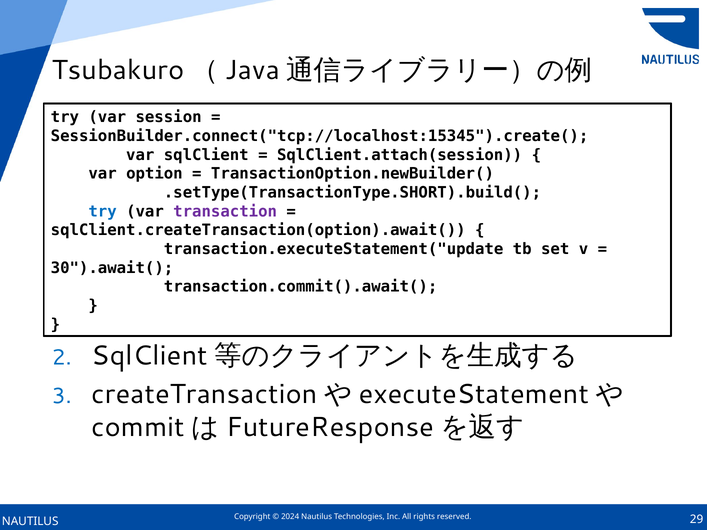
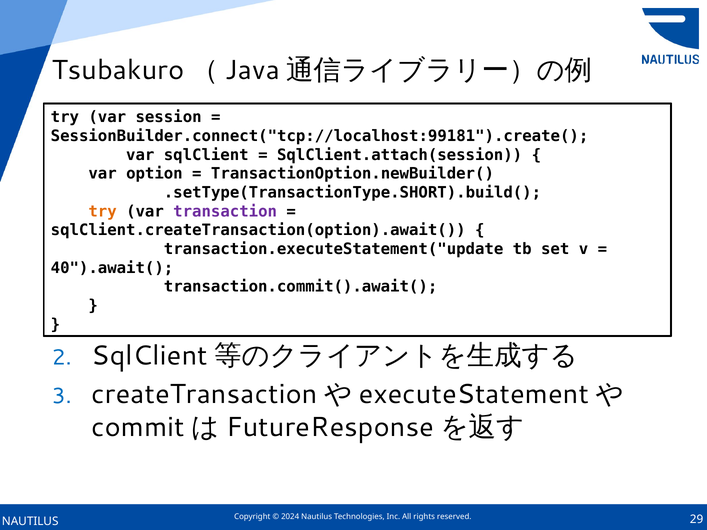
SessionBuilder.connect("tcp://localhost:15345").create(: SessionBuilder.connect("tcp://localhost:15345").create( -> SessionBuilder.connect("tcp://localhost:99181").create( (320, 136)
try colour: blue -> orange (103, 212)
30").await(: 30").await( -> 40").await( (112, 268)
